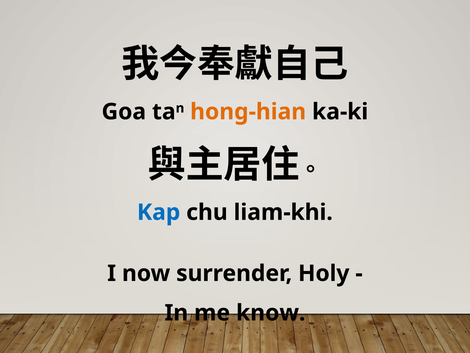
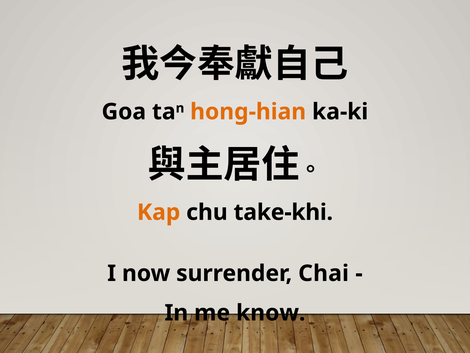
Kap colour: blue -> orange (159, 212)
liam-khi: liam-khi -> take-khi (283, 212)
Holy: Holy -> Chai (324, 273)
